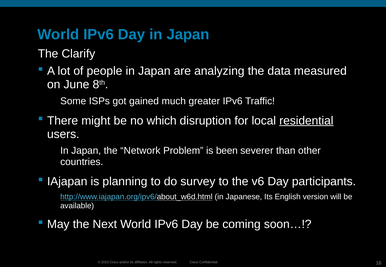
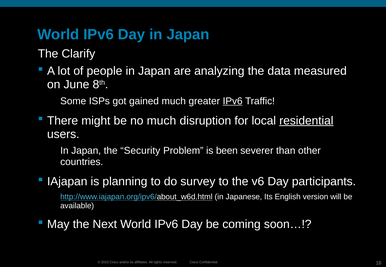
IPv6 underline: none -> present (233, 101)
no which: which -> much (161, 121)
Network: Network -> Security (140, 151)
